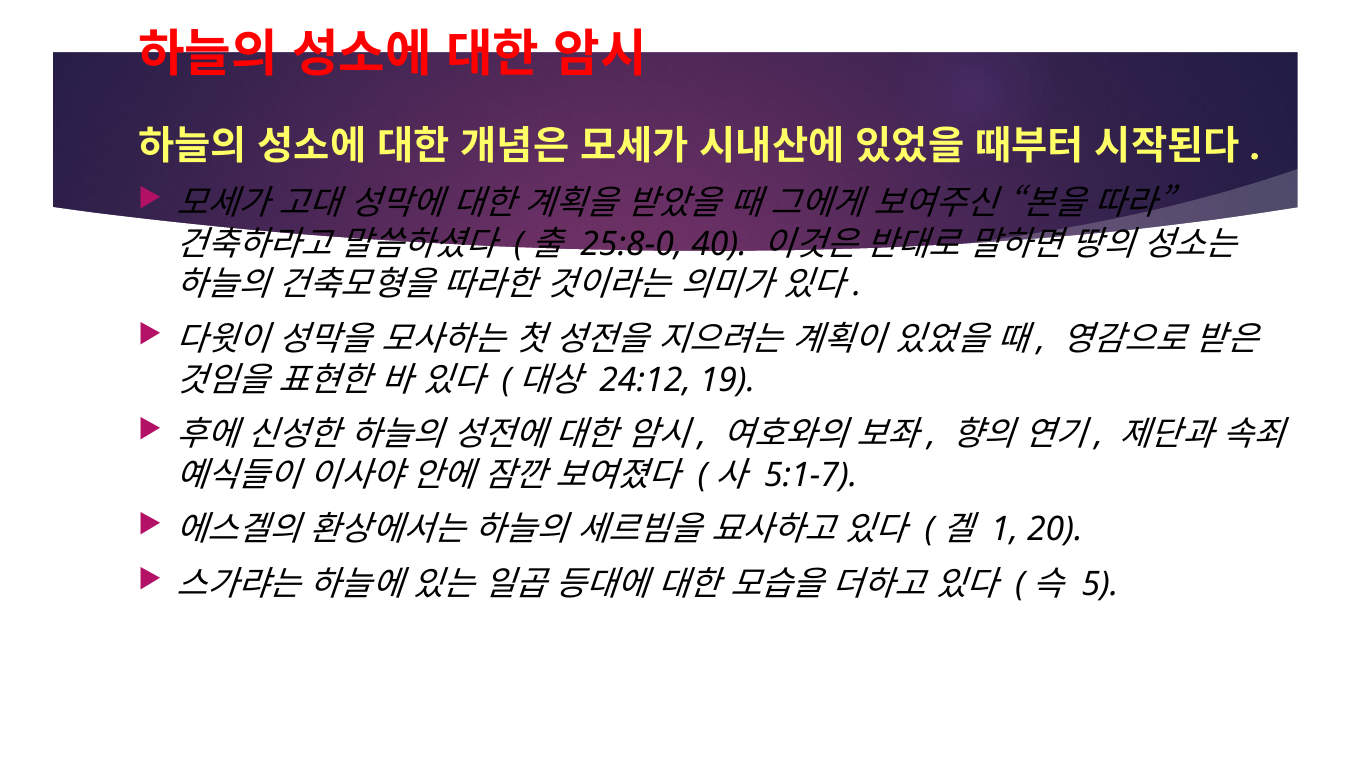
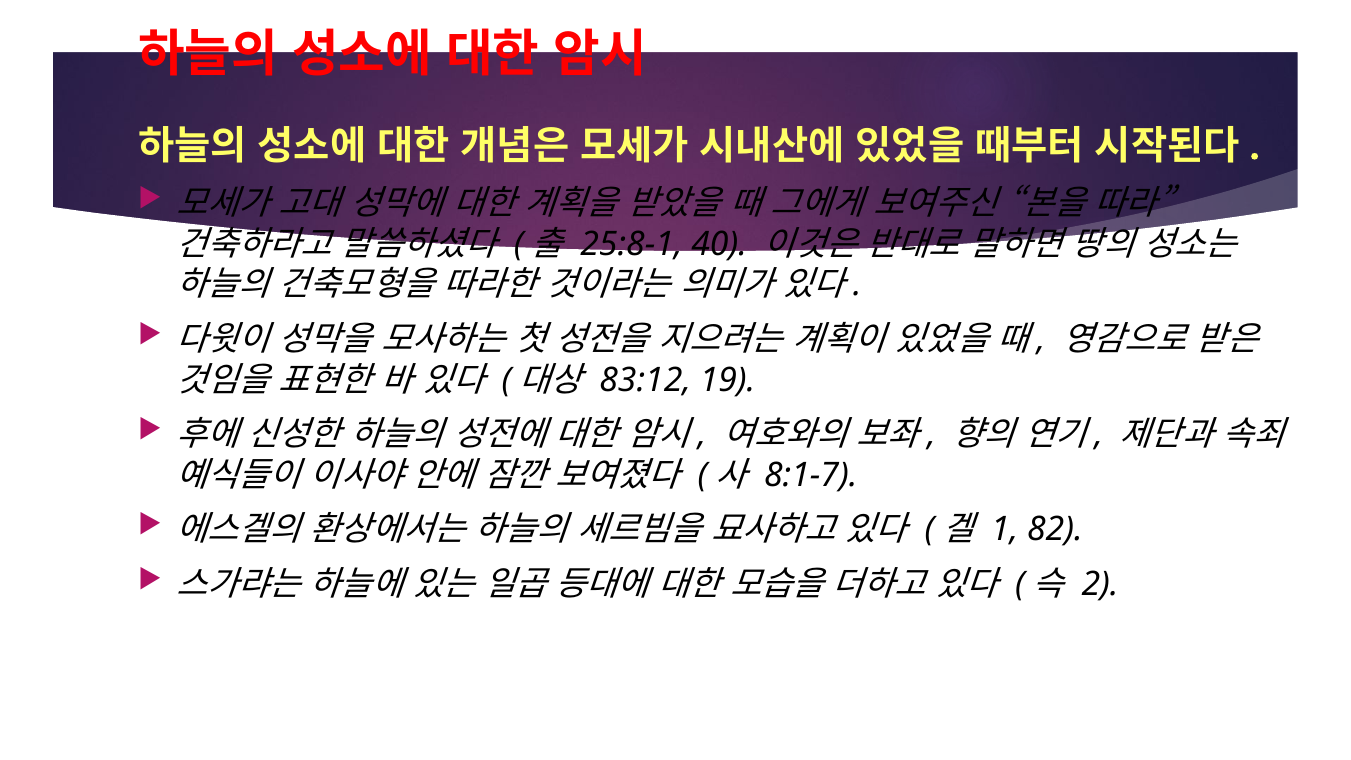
25:8-0: 25:8-0 -> 25:8-1 (631, 244)
24:12: 24:12 -> 83:12 (645, 380)
5:1-7: 5:1-7 -> 8:1-7 (811, 475)
20: 20 -> 82 (1055, 530)
5: 5 -> 2 (1100, 584)
